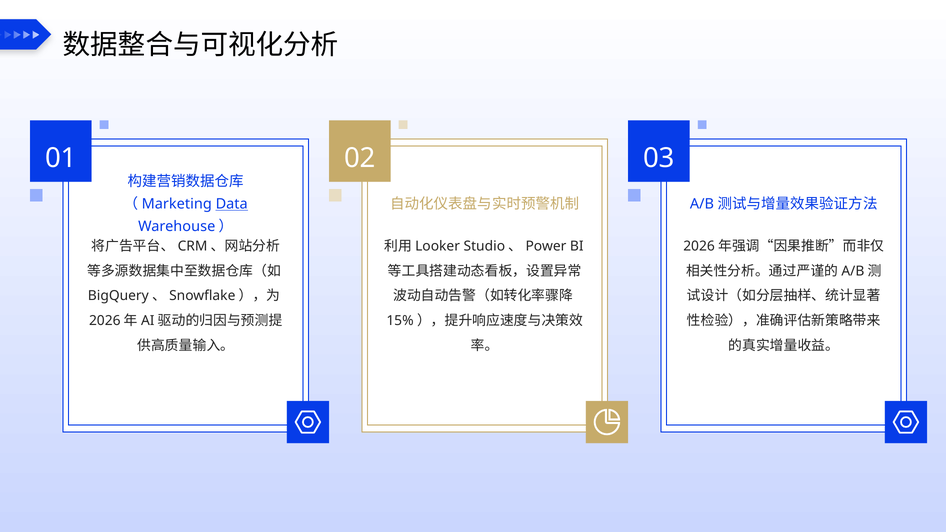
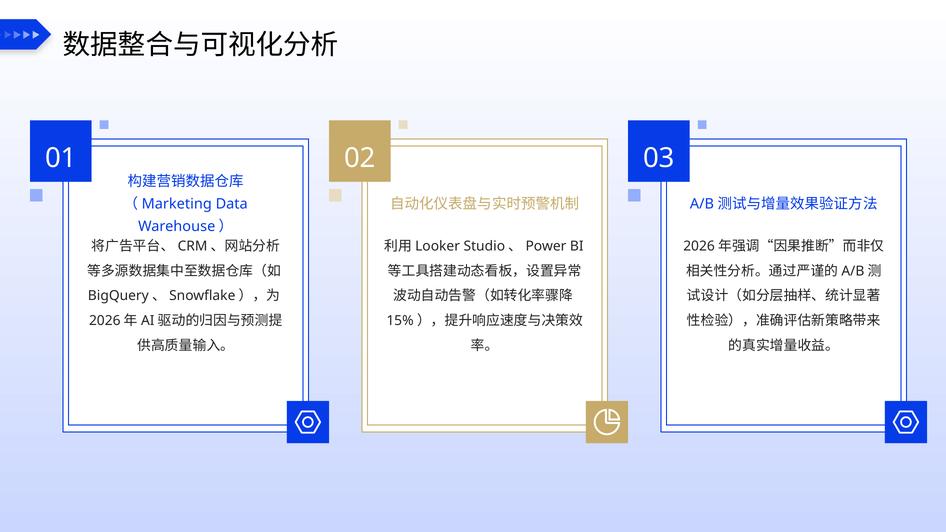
Data underline: present -> none (232, 204)
